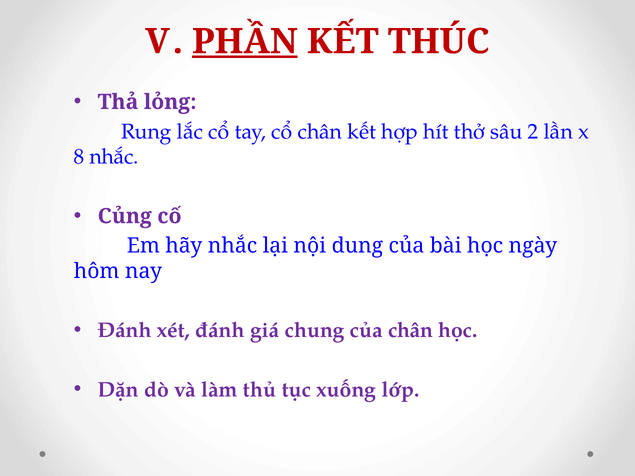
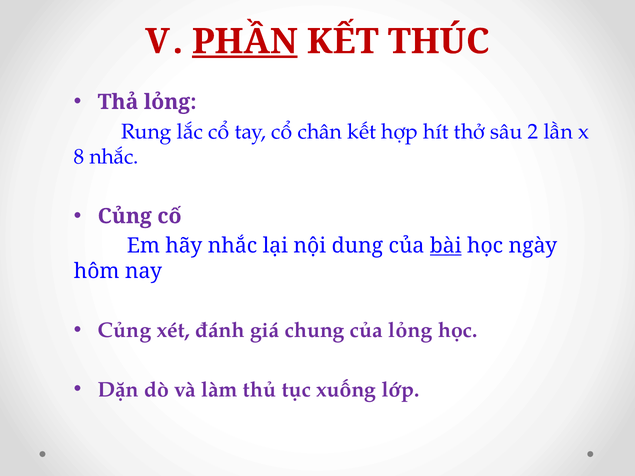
bài underline: none -> present (446, 246)
Đánh: Đánh -> Củng (125, 331)
của chân: chân -> lỏng (410, 331)
